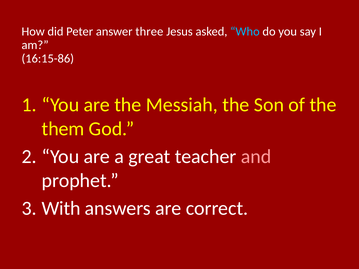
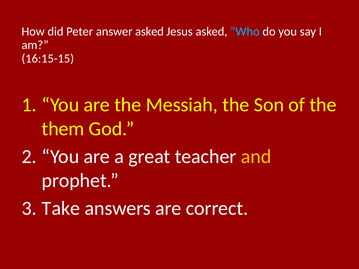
answer three: three -> asked (149, 32)
16:15-86: 16:15-86 -> 16:15-15 (48, 58)
and colour: pink -> yellow (256, 157)
With: With -> Take (61, 209)
